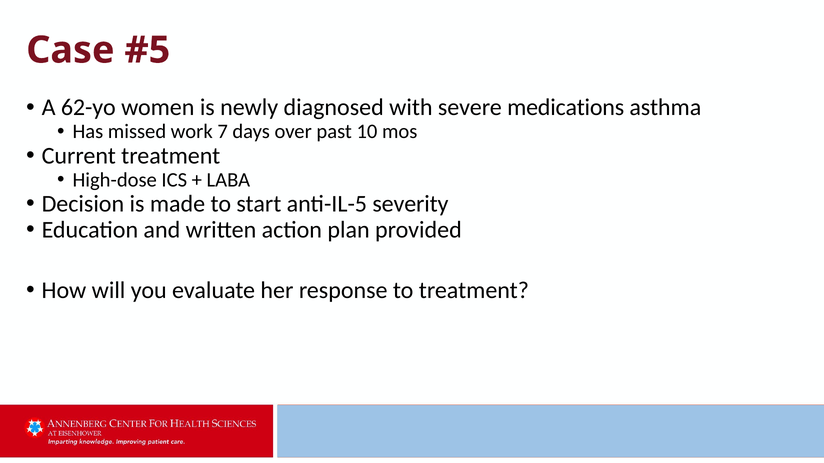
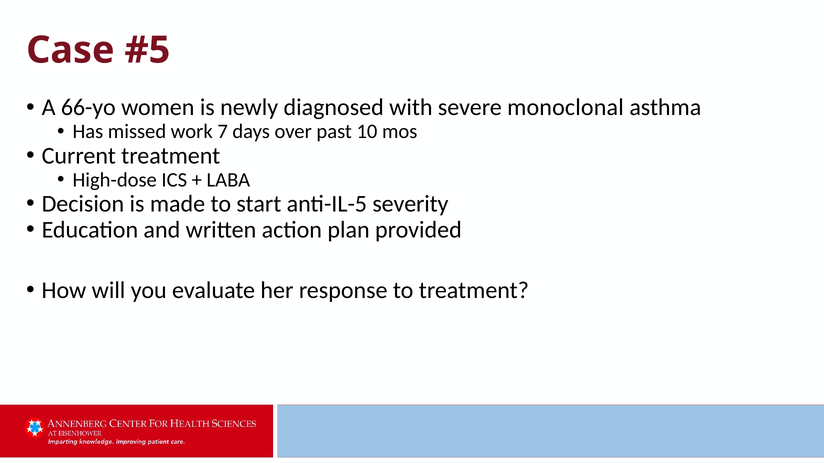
62-yo: 62-yo -> 66-yo (88, 108)
medications: medications -> monoclonal (565, 108)
